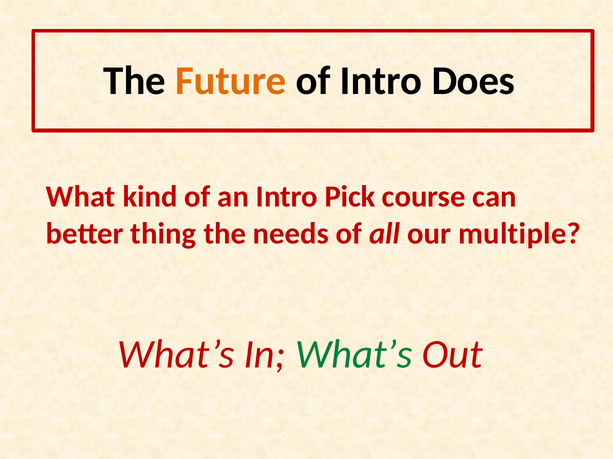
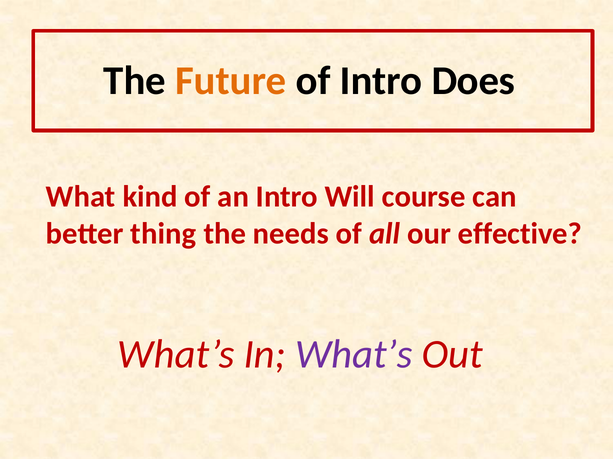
Pick: Pick -> Will (350, 197)
multiple: multiple -> effective (520, 234)
What’s colour: green -> purple (354, 355)
